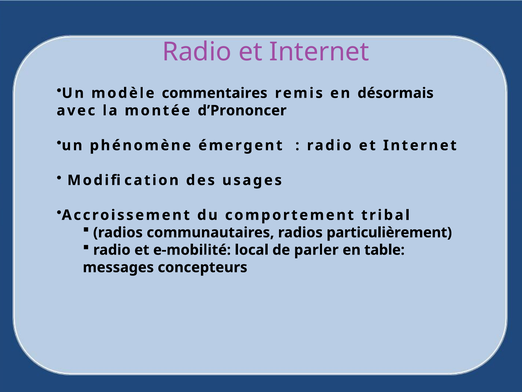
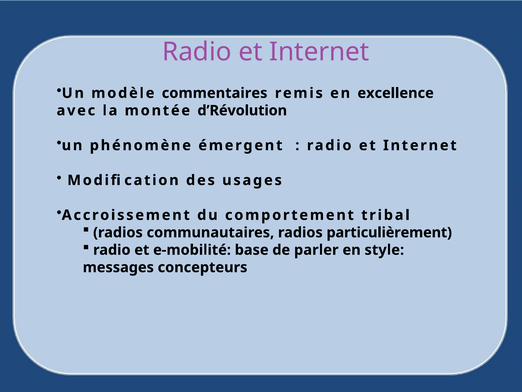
désormais: désormais -> excellence (396, 93)
d’Prononcer: d’Prononcer -> d’Révolution (242, 110)
local: local -> base (252, 250)
table: table -> style (384, 250)
